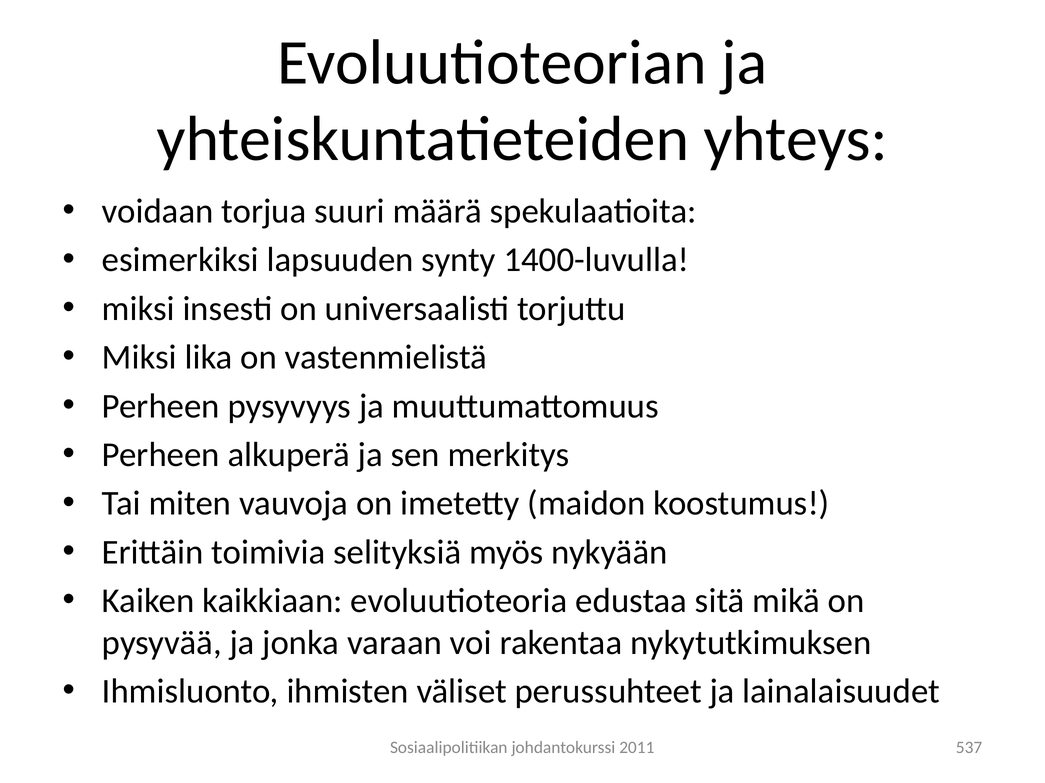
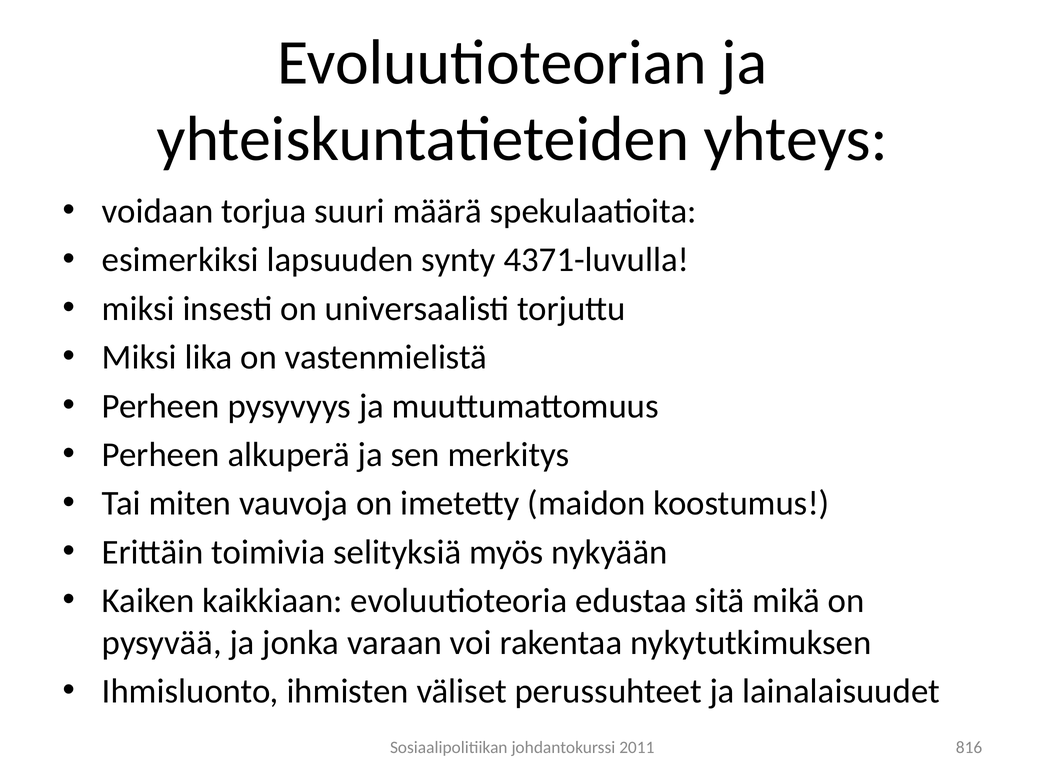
1400-luvulla: 1400-luvulla -> 4371-luvulla (596, 260)
537: 537 -> 816 (969, 748)
